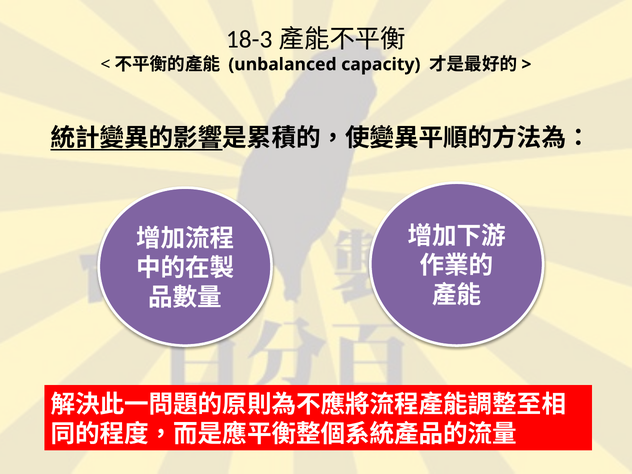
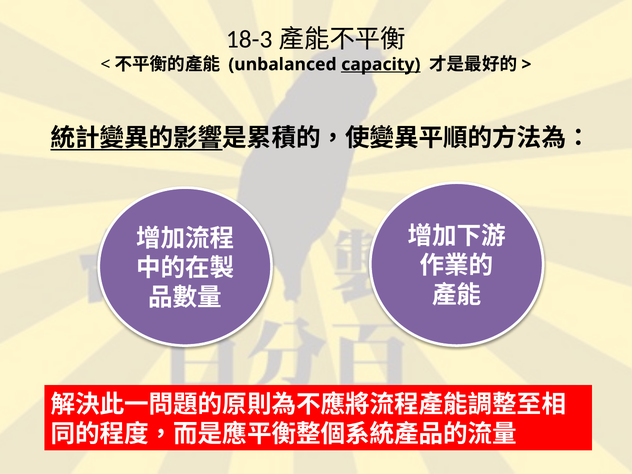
capacity underline: none -> present (381, 64)
